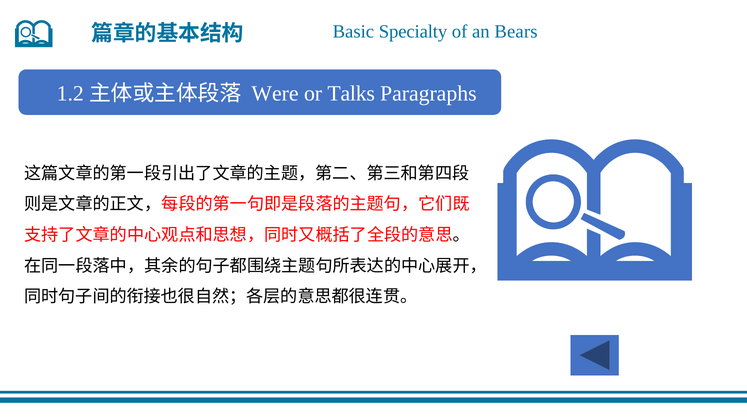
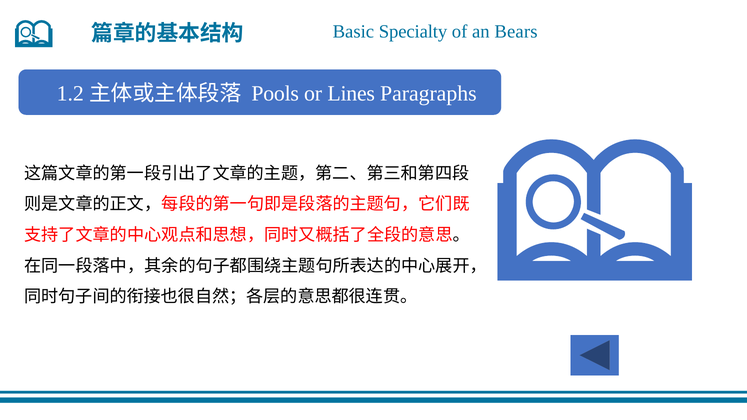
Were: Were -> Pools (275, 94)
Talks: Talks -> Lines (351, 94)
